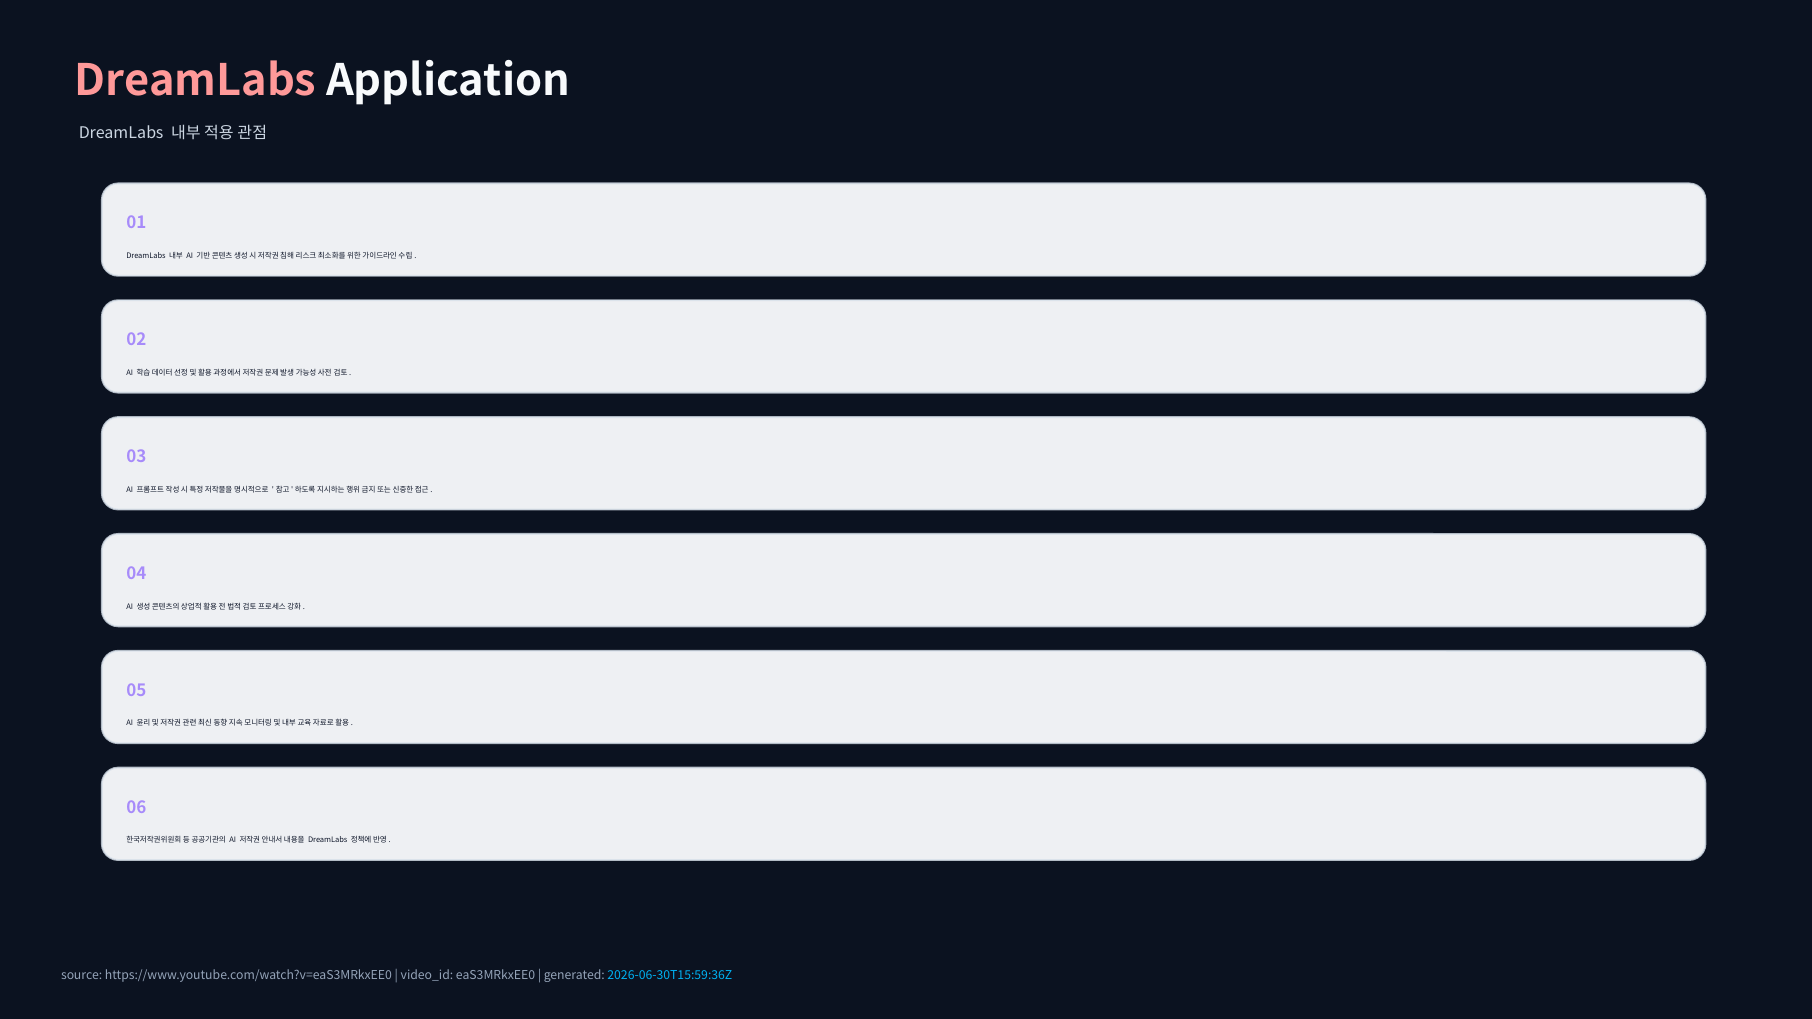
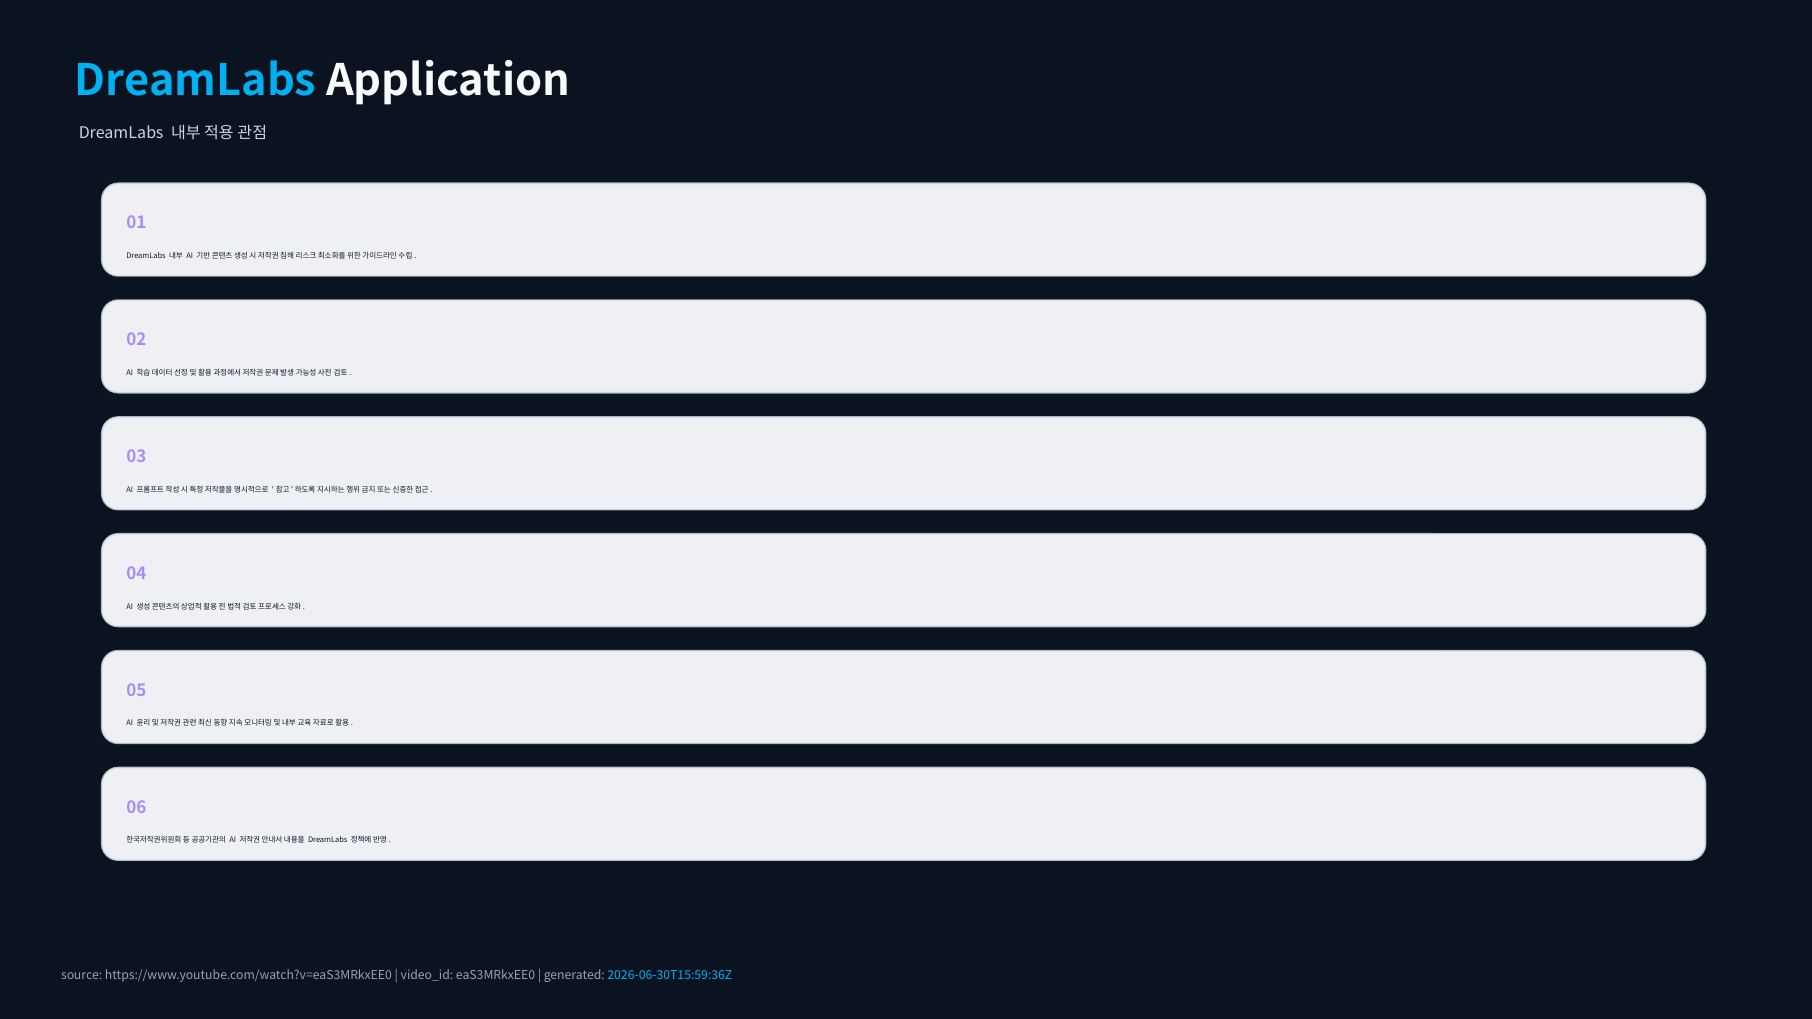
DreamLabs colour: pink -> light blue (196, 81)
